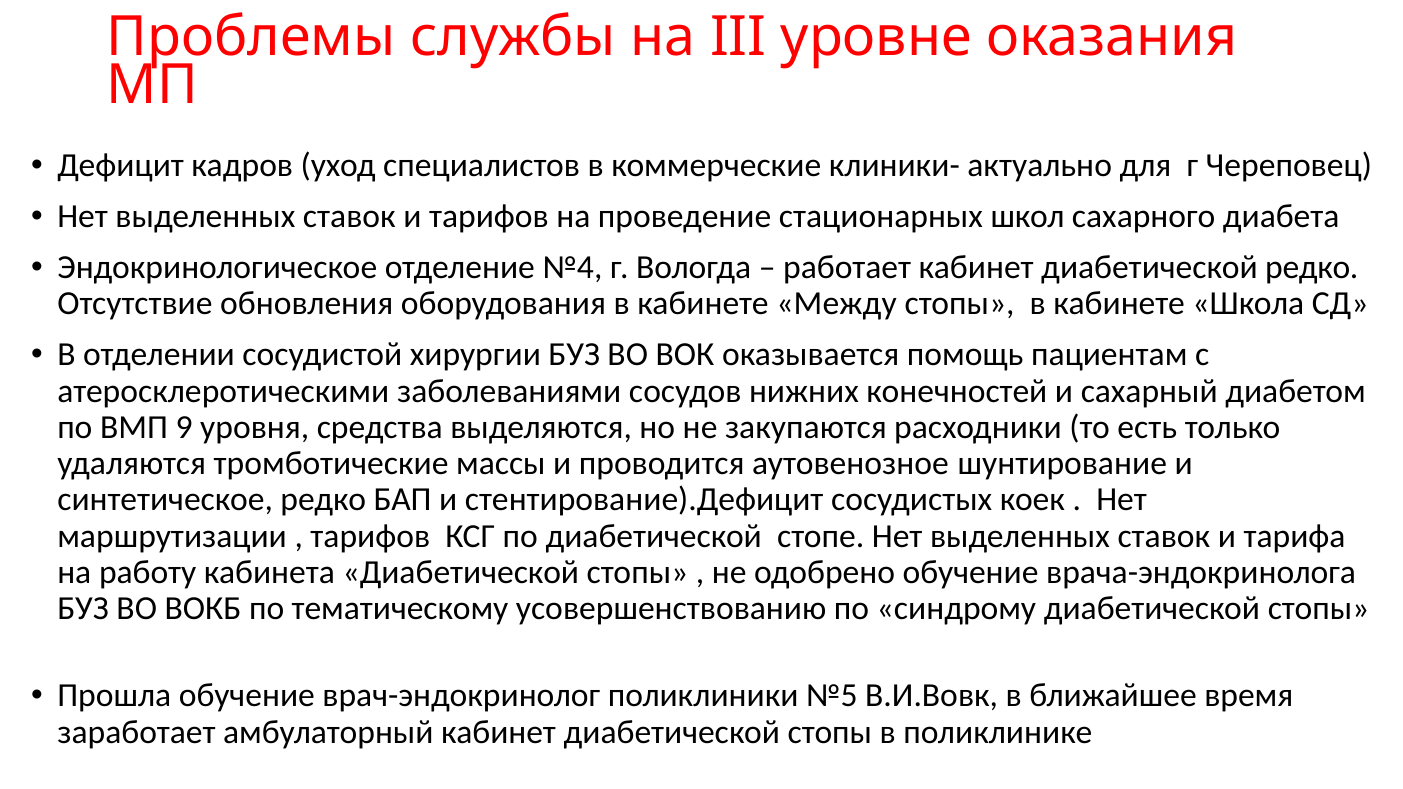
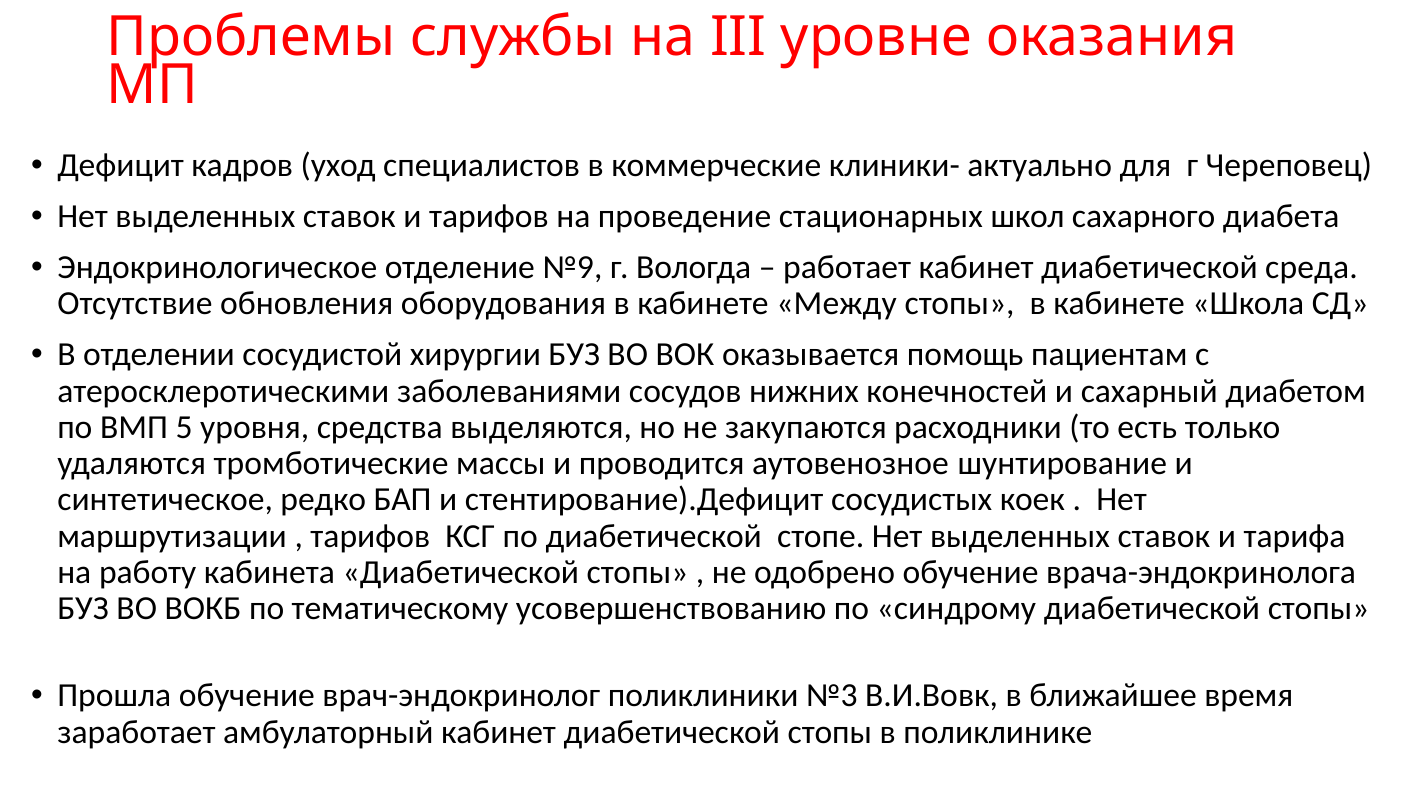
№4: №4 -> №9 (572, 268)
диабетической редко: редко -> среда (1312, 268)
9: 9 -> 5 (184, 427)
№5: №5 -> №3 (832, 696)
